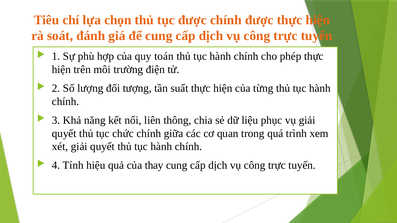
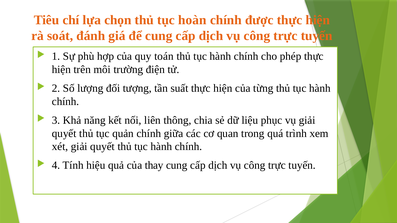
tục được: được -> hoàn (192, 20)
chức: chức -> quản (123, 134)
